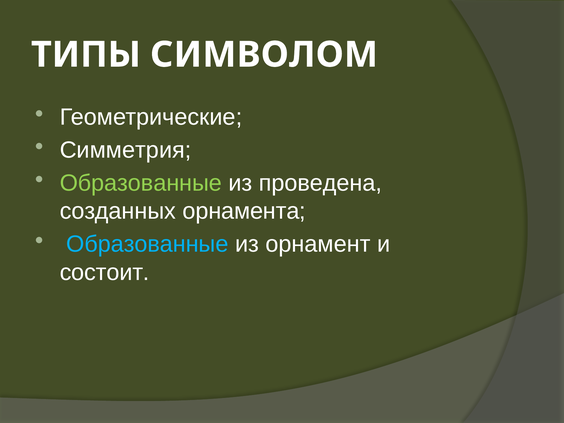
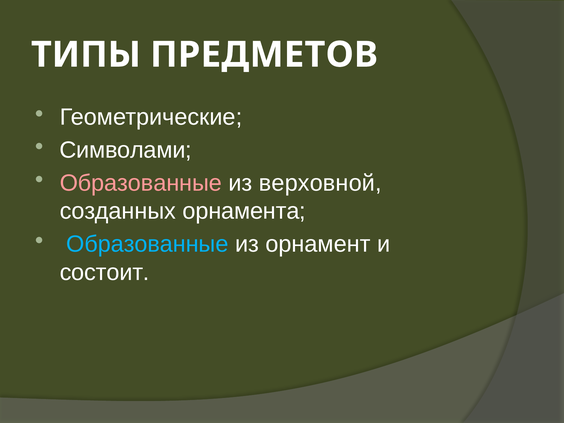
СИМВОЛОМ: СИМВОЛОМ -> ПРЕДМЕТОВ (264, 55)
Симметрия: Симметрия -> Символами (126, 150)
Образованные colour: light green -> pink (141, 183)
проведена: проведена -> верховной (320, 183)
